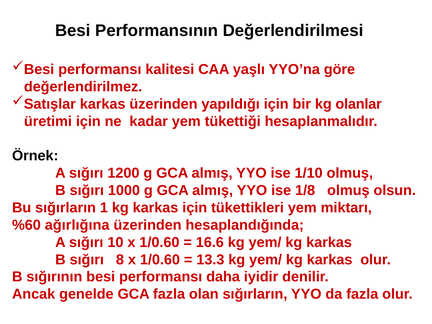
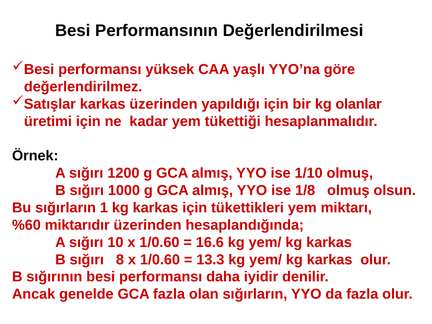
kalitesi: kalitesi -> yüksek (170, 70)
ağırlığına: ağırlığına -> miktarıdır (77, 225)
